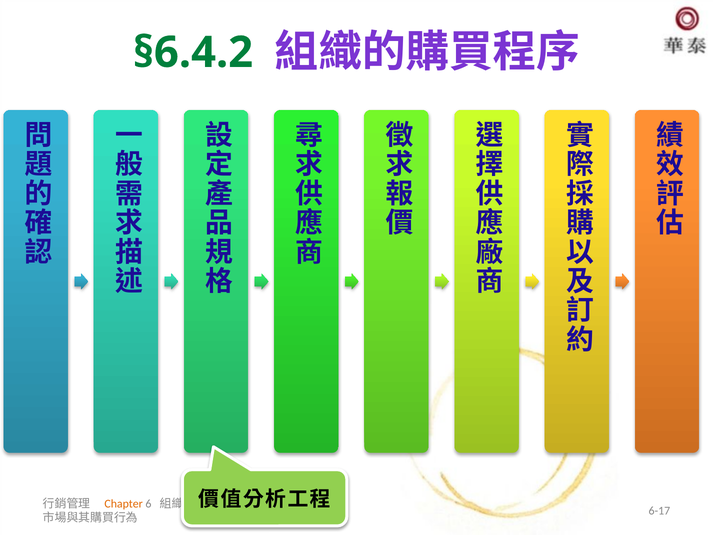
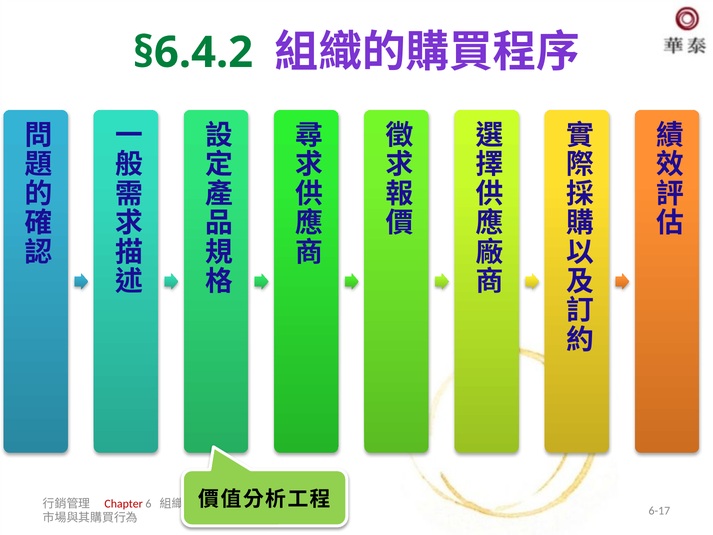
Chapter colour: orange -> red (124, 504)
